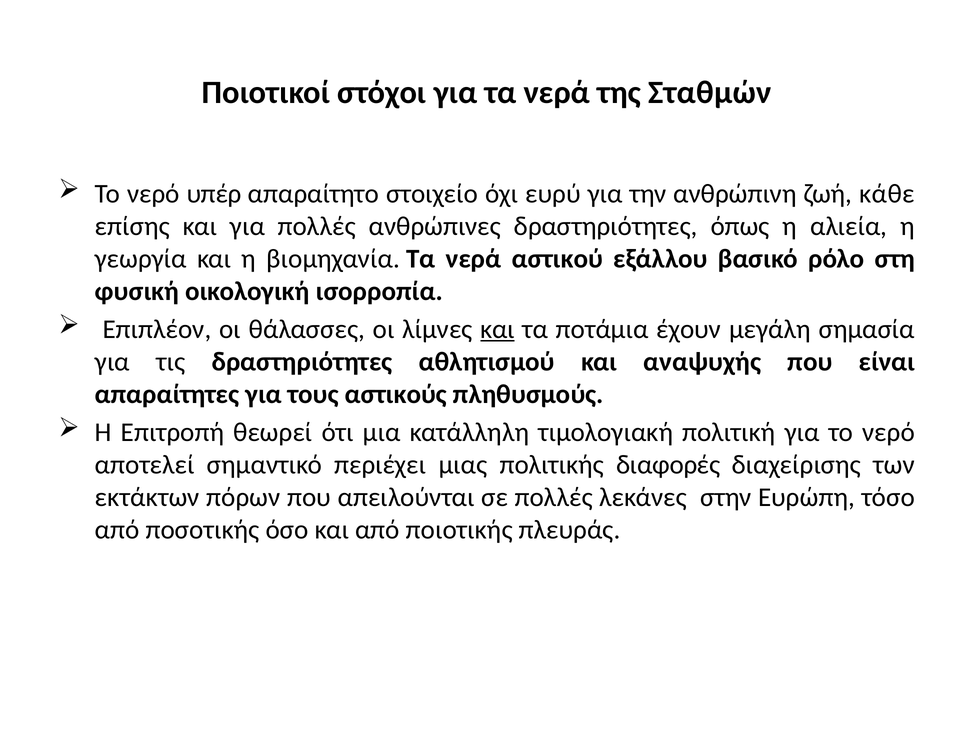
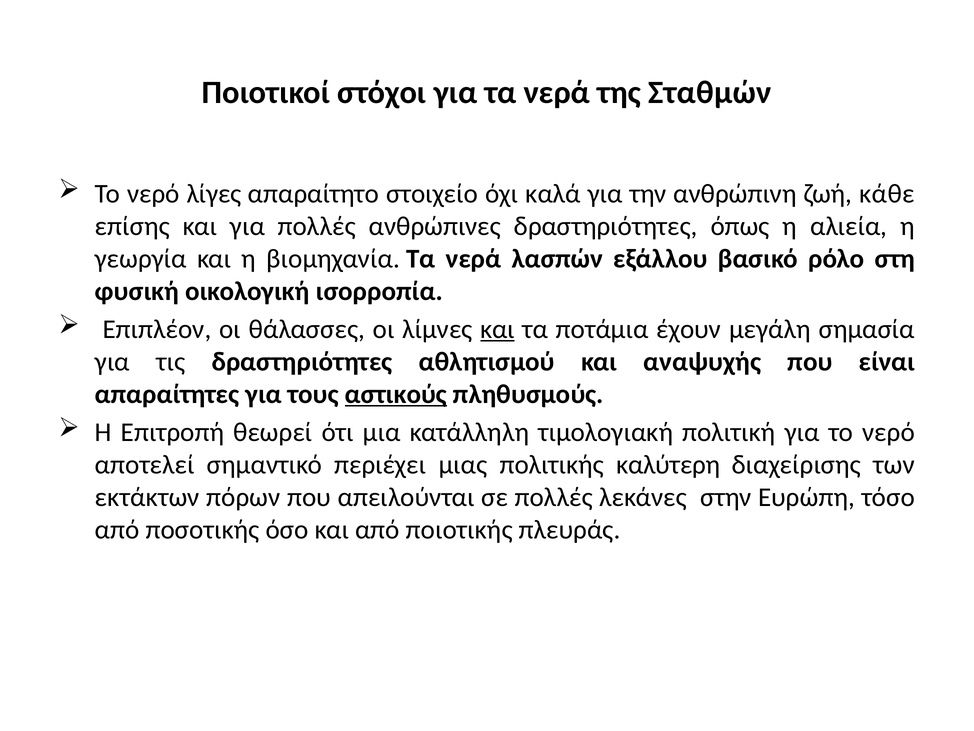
υπέρ: υπέρ -> λίγες (214, 193)
ευρύ: ευρύ -> καλά (553, 193)
αστικού: αστικού -> λασπών (557, 259)
αστικούς underline: none -> present (396, 394)
διαφορές: διαφορές -> καλύτερη (668, 464)
